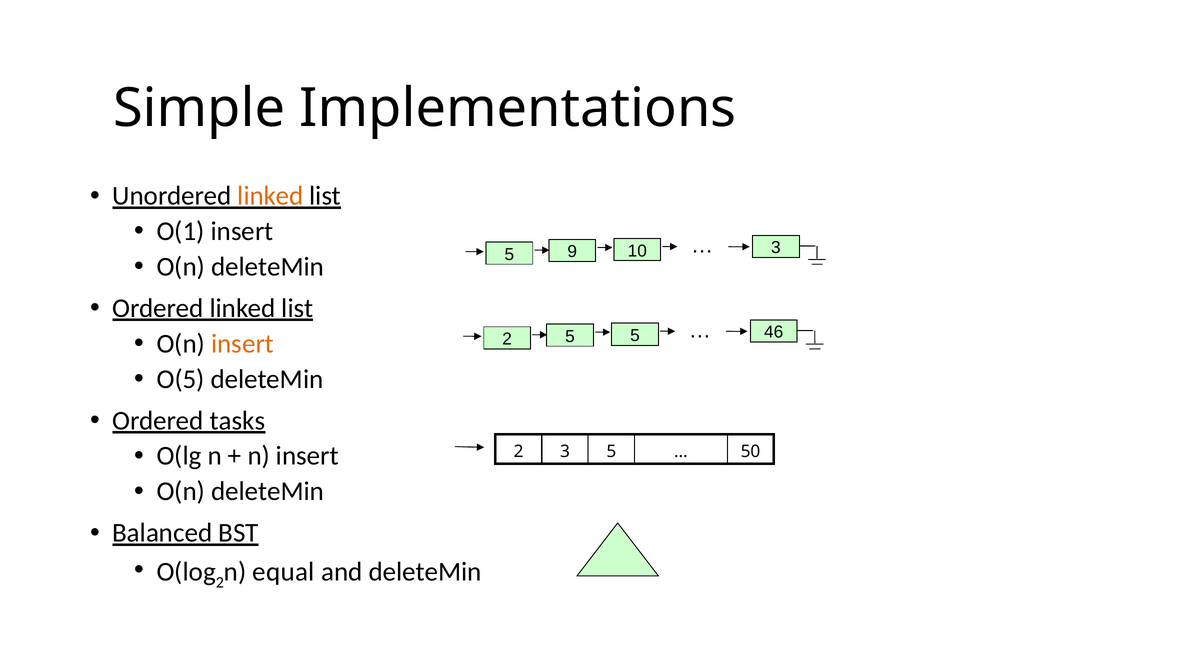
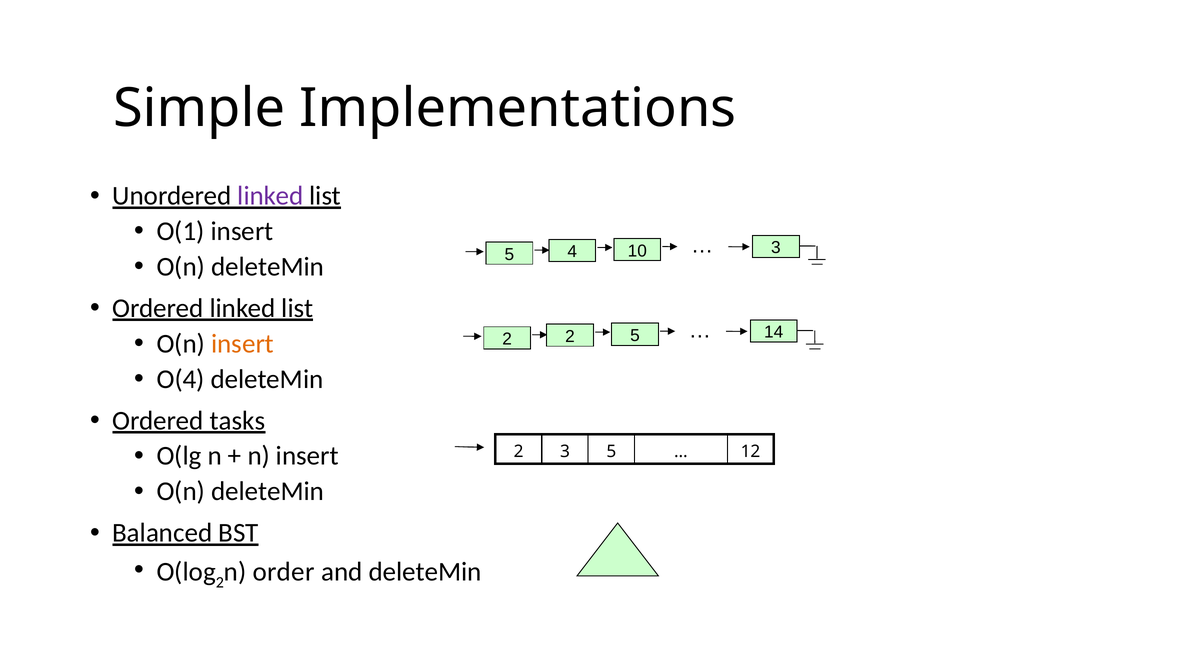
linked colour: orange -> purple (270, 196)
9: 9 -> 4 (572, 252)
2 5: 5 -> 2 (570, 336)
46: 46 -> 14 (774, 332)
O(5: O(5 -> O(4 (181, 379)
50: 50 -> 12 (750, 451)
equal: equal -> order (284, 572)
